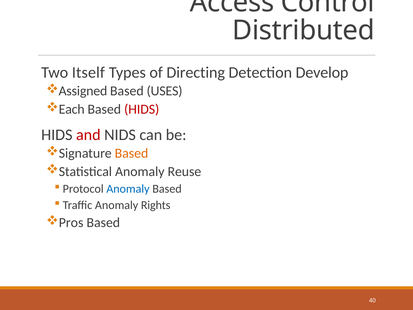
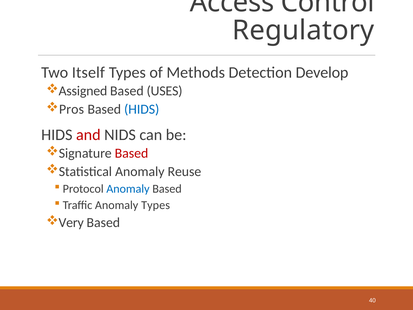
Distributed: Distributed -> Regulatory (303, 30)
Directing: Directing -> Methods (196, 73)
Each: Each -> Pros (72, 109)
HIDS colour: red -> blue (142, 109)
Based colour: orange -> red (132, 153)
Anomaly Rights: Rights -> Types (156, 205)
Pros: Pros -> Very (71, 223)
